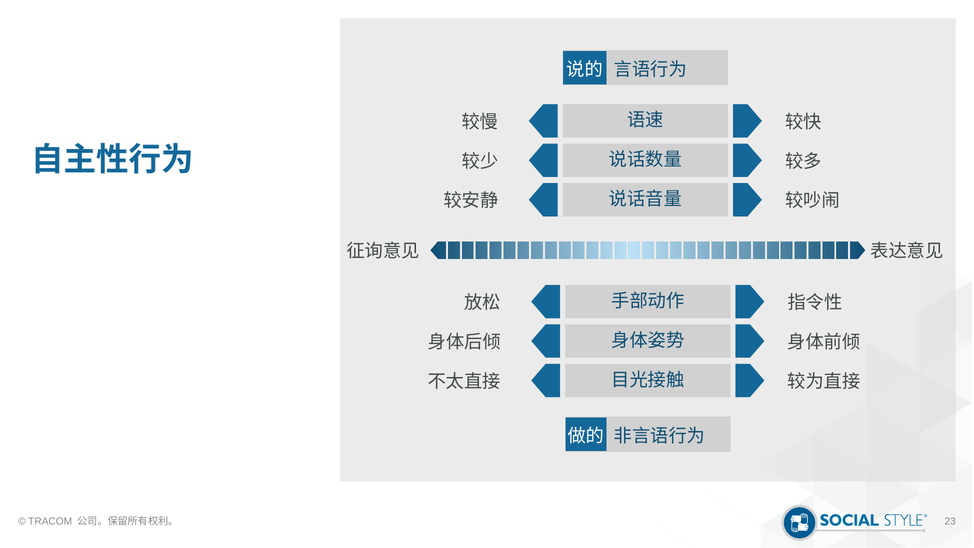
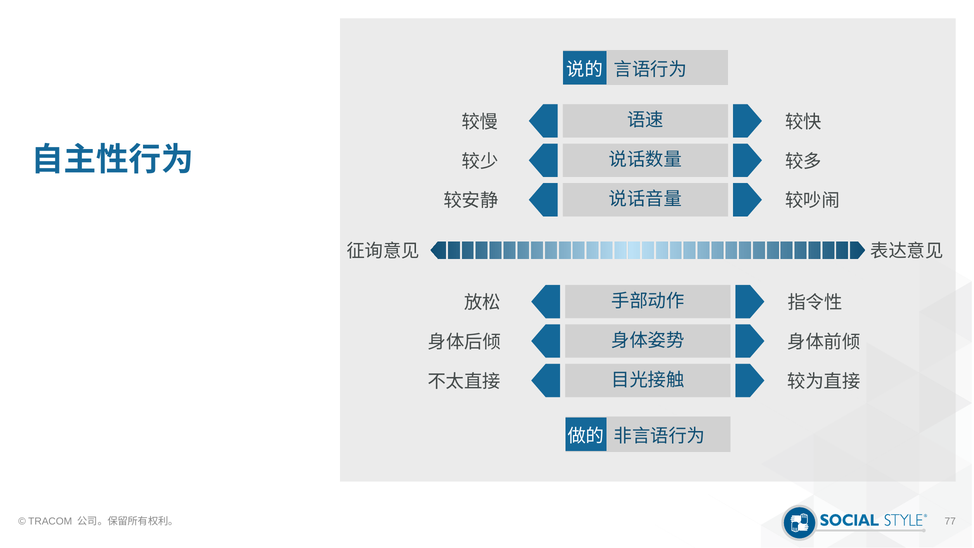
23: 23 -> 77 (950, 521)
